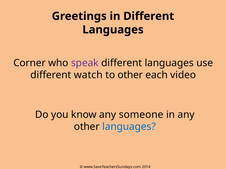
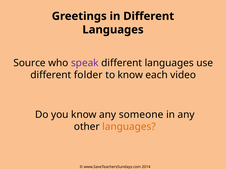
Corner: Corner -> Source (29, 63)
watch: watch -> folder (88, 75)
to other: other -> know (130, 75)
languages colour: blue -> orange (129, 127)
